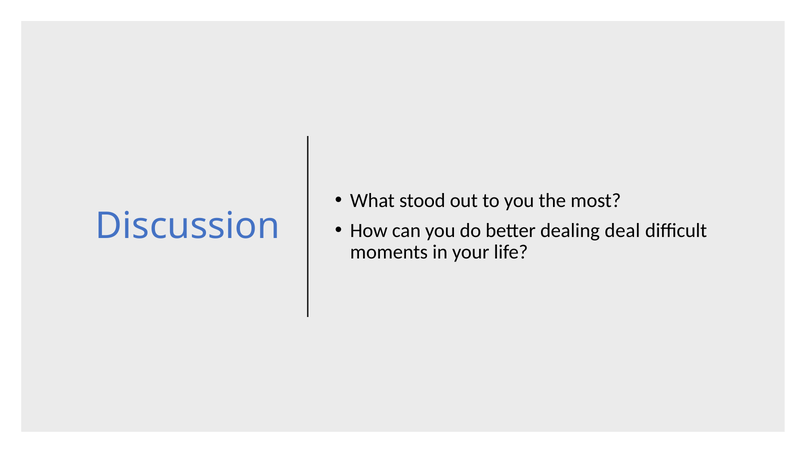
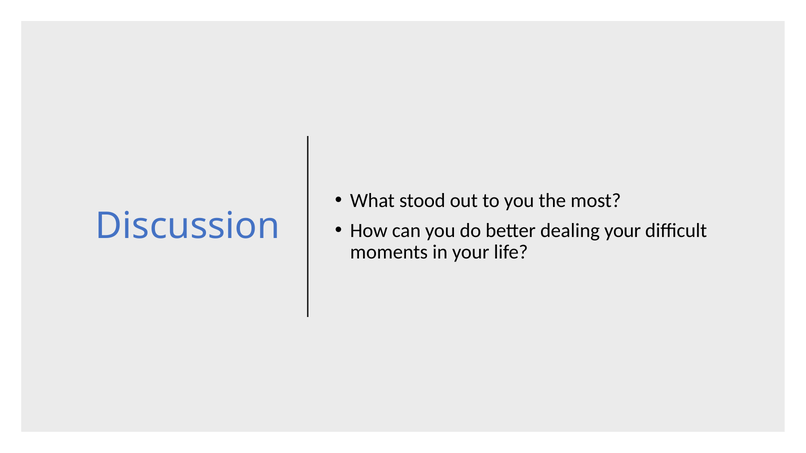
dealing deal: deal -> your (623, 231)
